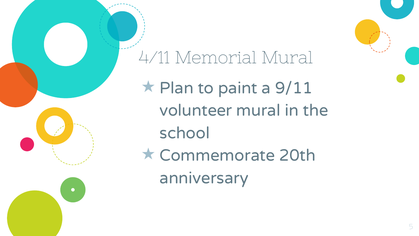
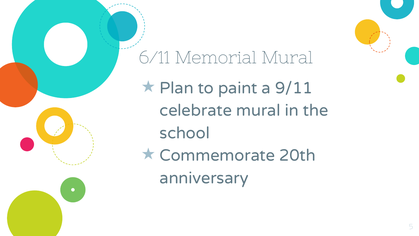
4/11: 4/11 -> 6/11 (154, 58)
volunteer: volunteer -> celebrate (196, 110)
